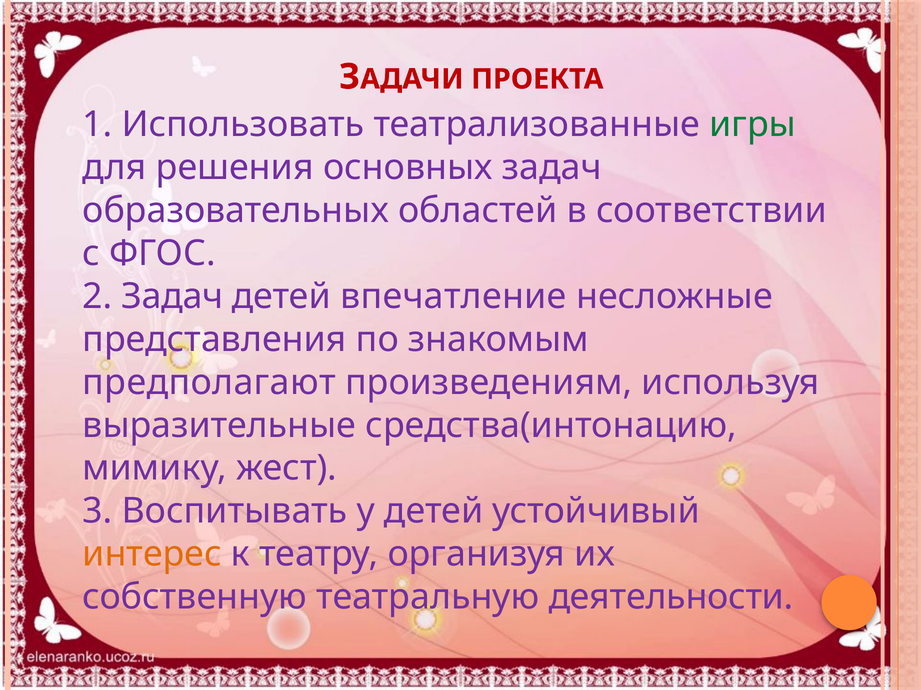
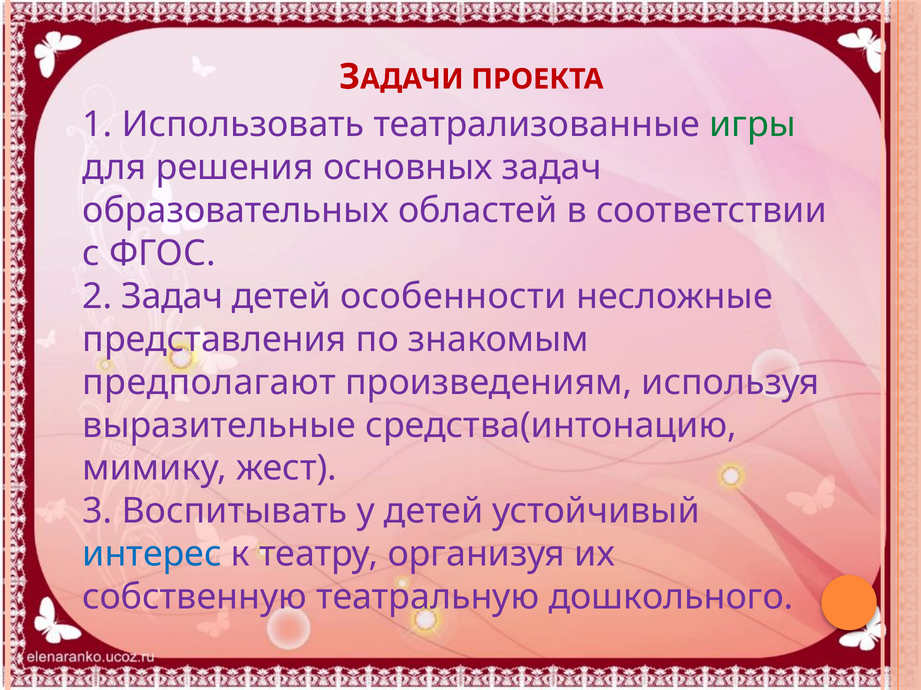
впечатление: впечатление -> особенности (453, 297)
интерес colour: orange -> blue (152, 555)
деятельности: деятельности -> дошкольного (671, 598)
